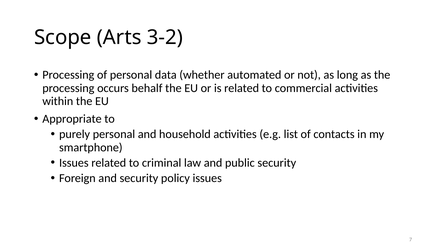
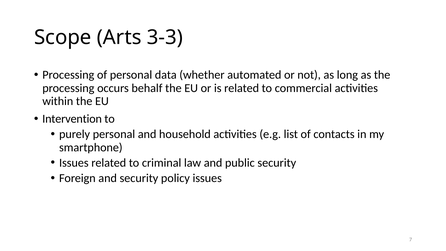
3-2: 3-2 -> 3-3 (165, 37)
Appropriate: Appropriate -> Intervention (72, 119)
